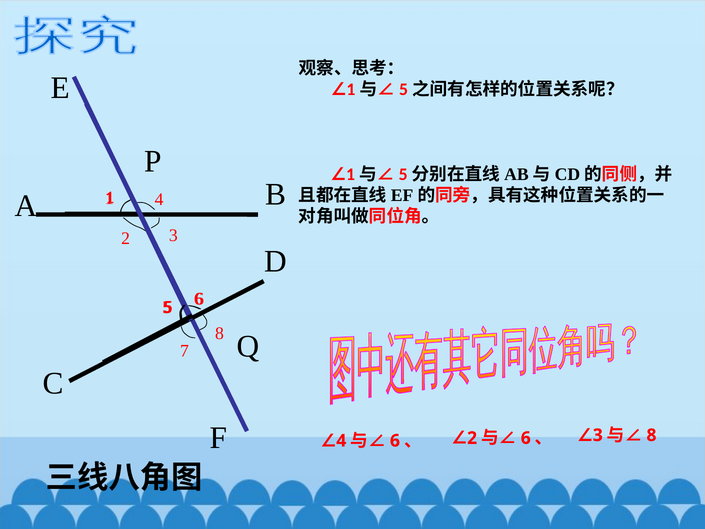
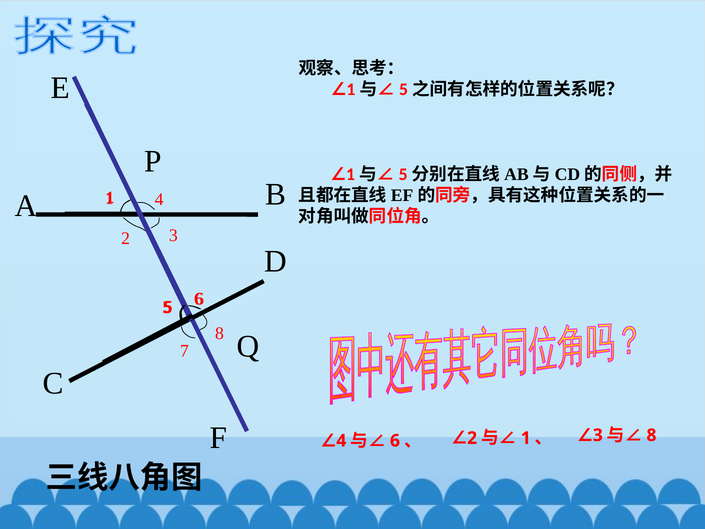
6: 6 -> 1 (526, 438)
